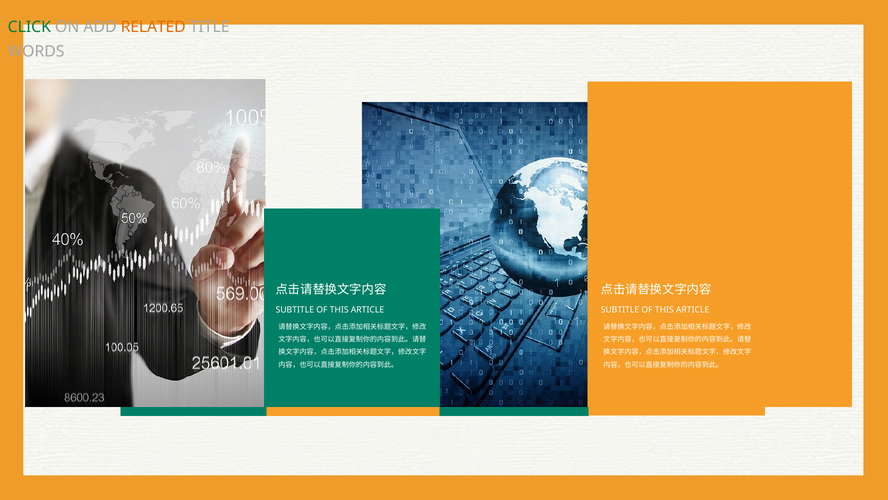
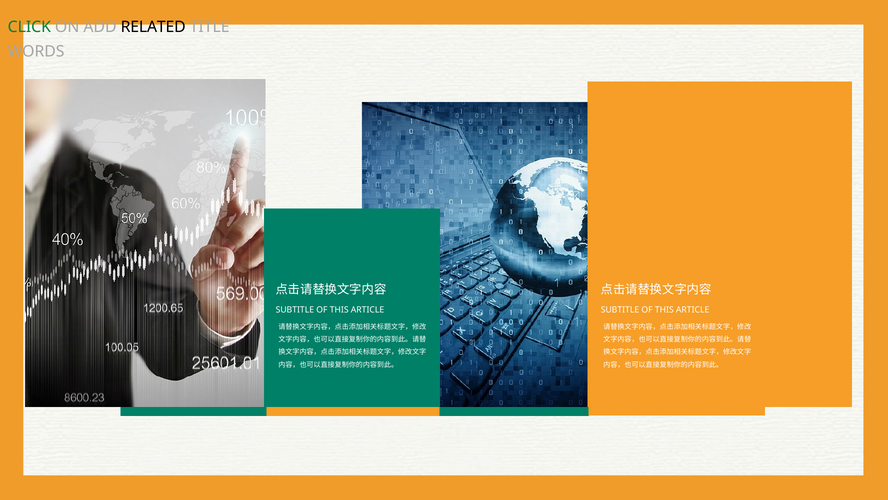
RELATED colour: orange -> black (153, 27)
